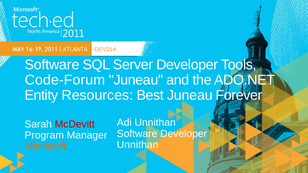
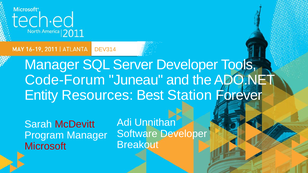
Software: Software -> Manager (52, 65)
Best Juneau: Juneau -> Station (190, 95)
Unnithan: Unnithan -> Breakout (138, 145)
Microsoft colour: orange -> red (45, 147)
